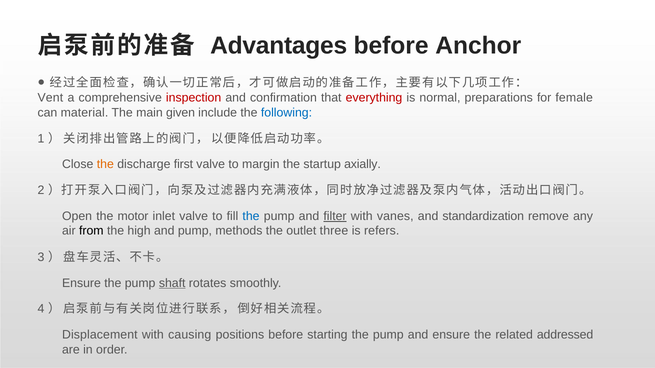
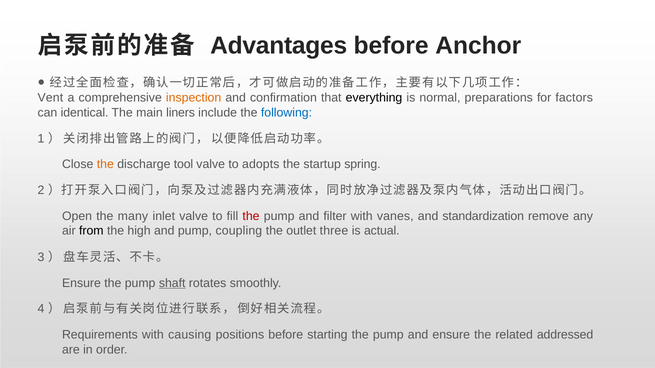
inspection colour: red -> orange (194, 98)
everything colour: red -> black (374, 98)
female: female -> factors (574, 98)
material: material -> identical (85, 113)
given: given -> liners (181, 113)
first: first -> tool (183, 165)
margin: margin -> adopts (261, 165)
axially: axially -> spring (362, 165)
motor: motor -> many (133, 216)
the colour: blue -> red (251, 216)
filter underline: present -> none (335, 216)
methods: methods -> coupling (239, 231)
refers: refers -> actual (382, 231)
Displacement: Displacement -> Requirements (100, 335)
